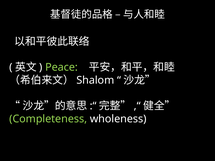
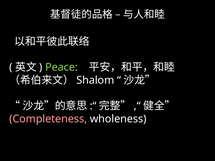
Completeness colour: light green -> pink (48, 119)
